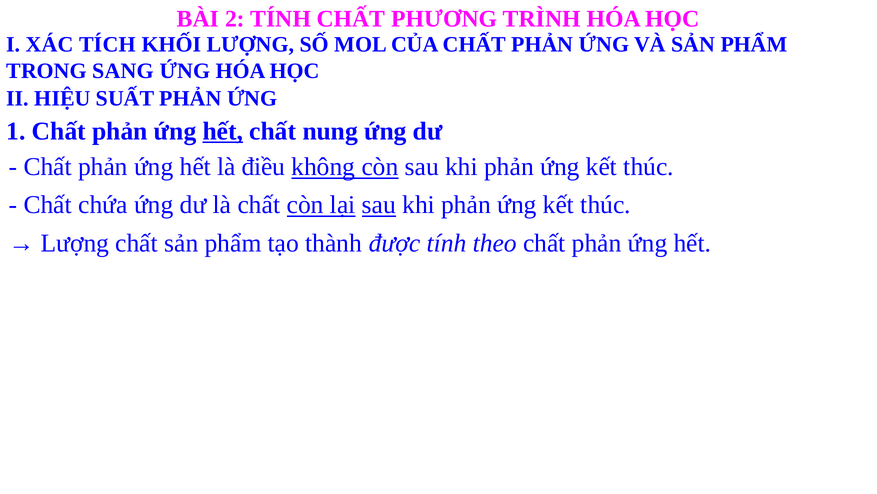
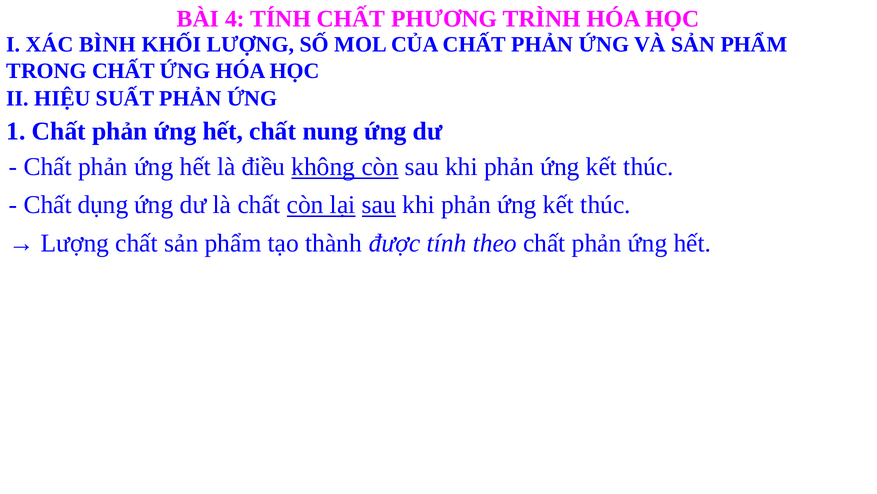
2: 2 -> 4 (235, 19)
TÍCH: TÍCH -> BÌNH (107, 44)
TRONG SANG: SANG -> CHẤT (123, 71)
hết underline: present -> none (223, 131)
chứa: chứa -> dụng (103, 205)
